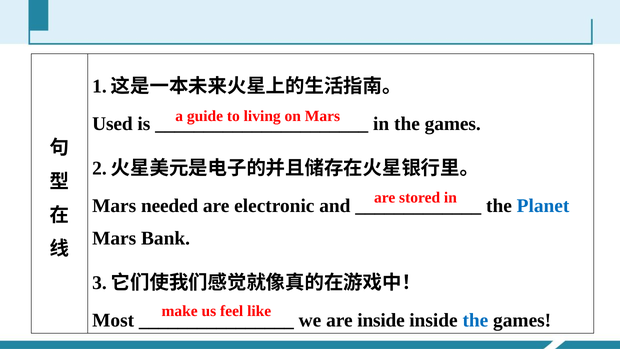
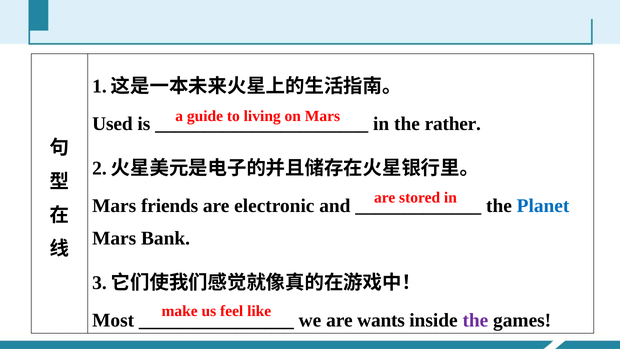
in the games: games -> rather (453, 124)
needed: needed -> friends (170, 206)
are inside: inside -> wants (381, 320)
the colour: blue -> purple (475, 320)
